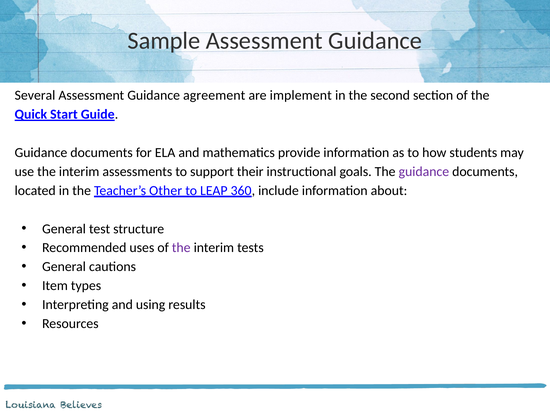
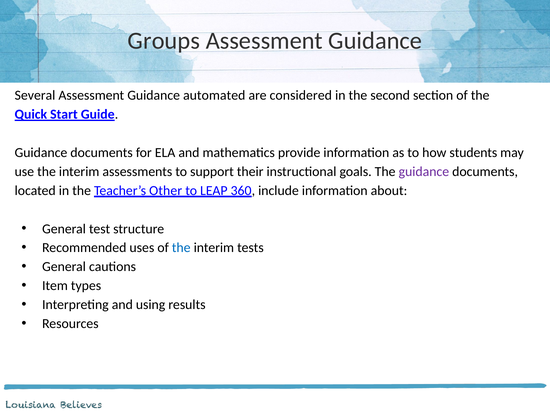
Sample: Sample -> Groups (164, 41)
agreement: agreement -> automated (214, 95)
implement: implement -> considered (301, 95)
the colour: purple -> blue (181, 247)
